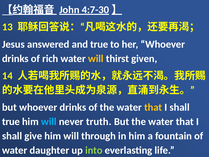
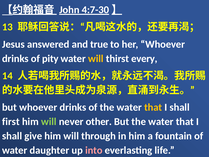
rich: rich -> pity (50, 58)
given: given -> every (144, 58)
true: true -> first (11, 121)
will colour: light blue -> light green (49, 121)
truth: truth -> other (99, 121)
into colour: light green -> pink (94, 150)
